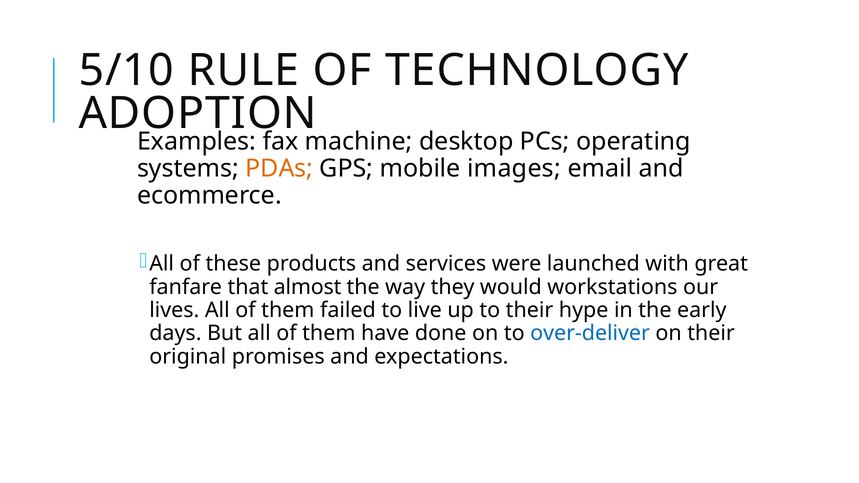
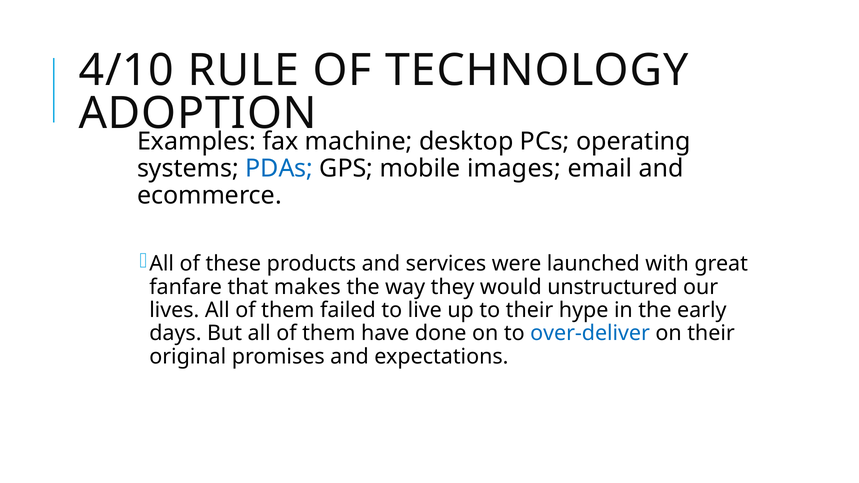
5/10: 5/10 -> 4/10 (126, 71)
PDAs colour: orange -> blue (279, 169)
almost: almost -> makes (307, 287)
workstations: workstations -> unstructured (613, 287)
